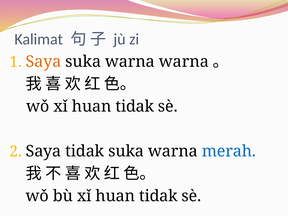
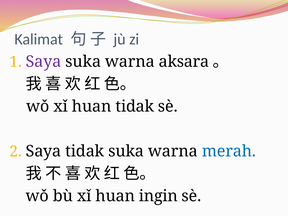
Saya colour: orange -> purple (44, 62)
warna warna: warna -> aksara (184, 62)
bù xǐ huan tidak: tidak -> ingin (158, 196)
